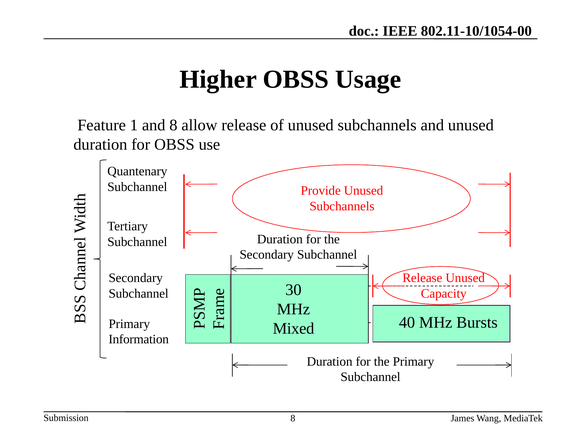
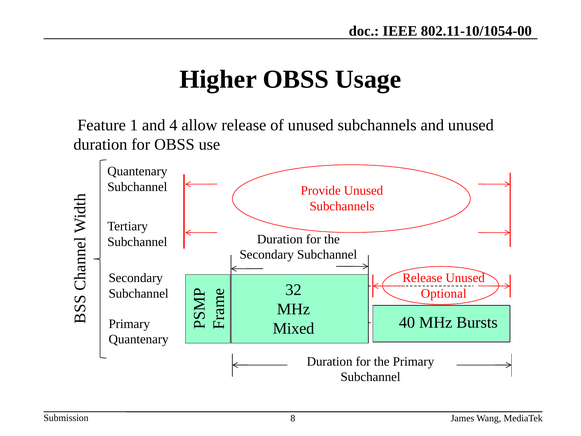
and 8: 8 -> 4 (173, 125)
Capacity: Capacity -> Optional (444, 293)
30: 30 -> 32 (293, 290)
Information: Information -> Quantenary (139, 339)
